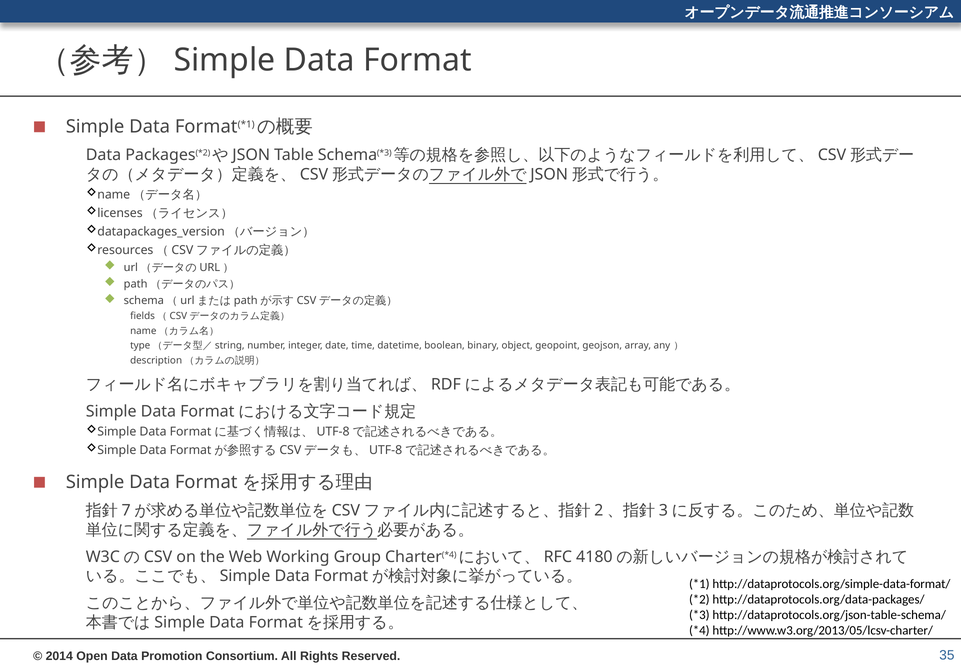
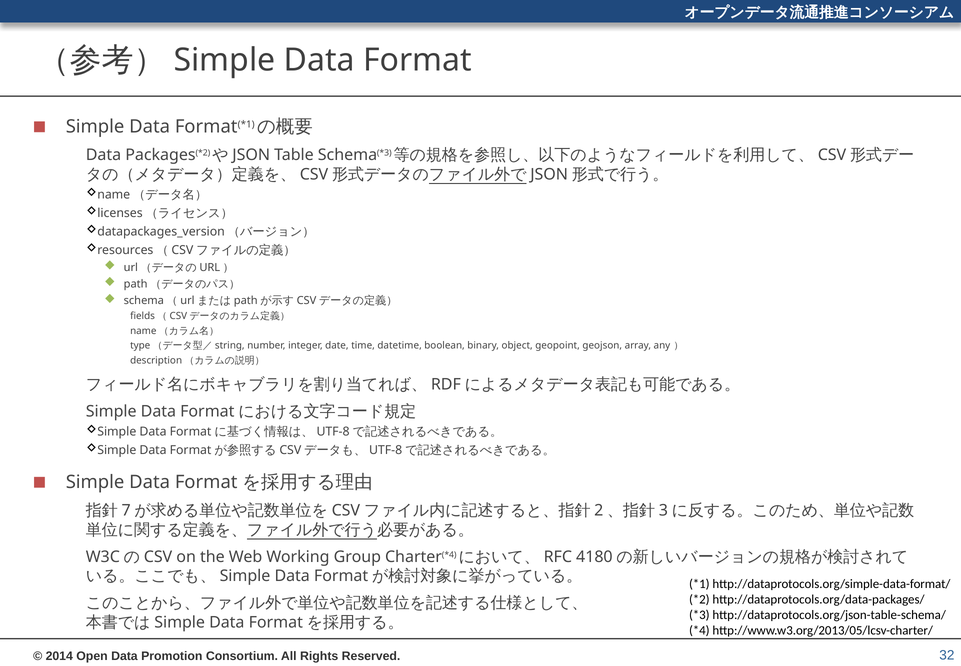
35: 35 -> 32 (947, 655)
